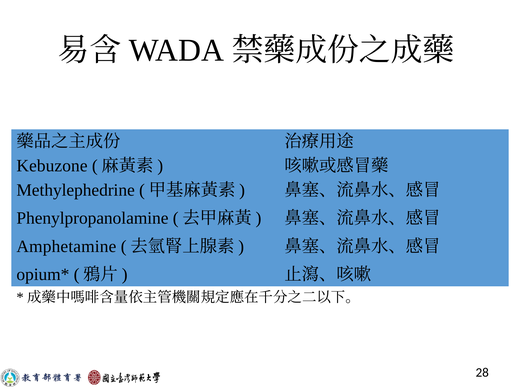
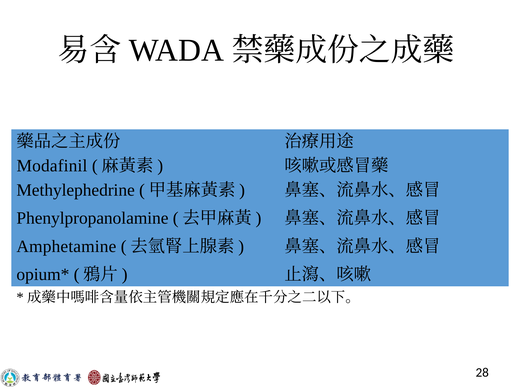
Kebuzone: Kebuzone -> Modafinil (52, 166)
